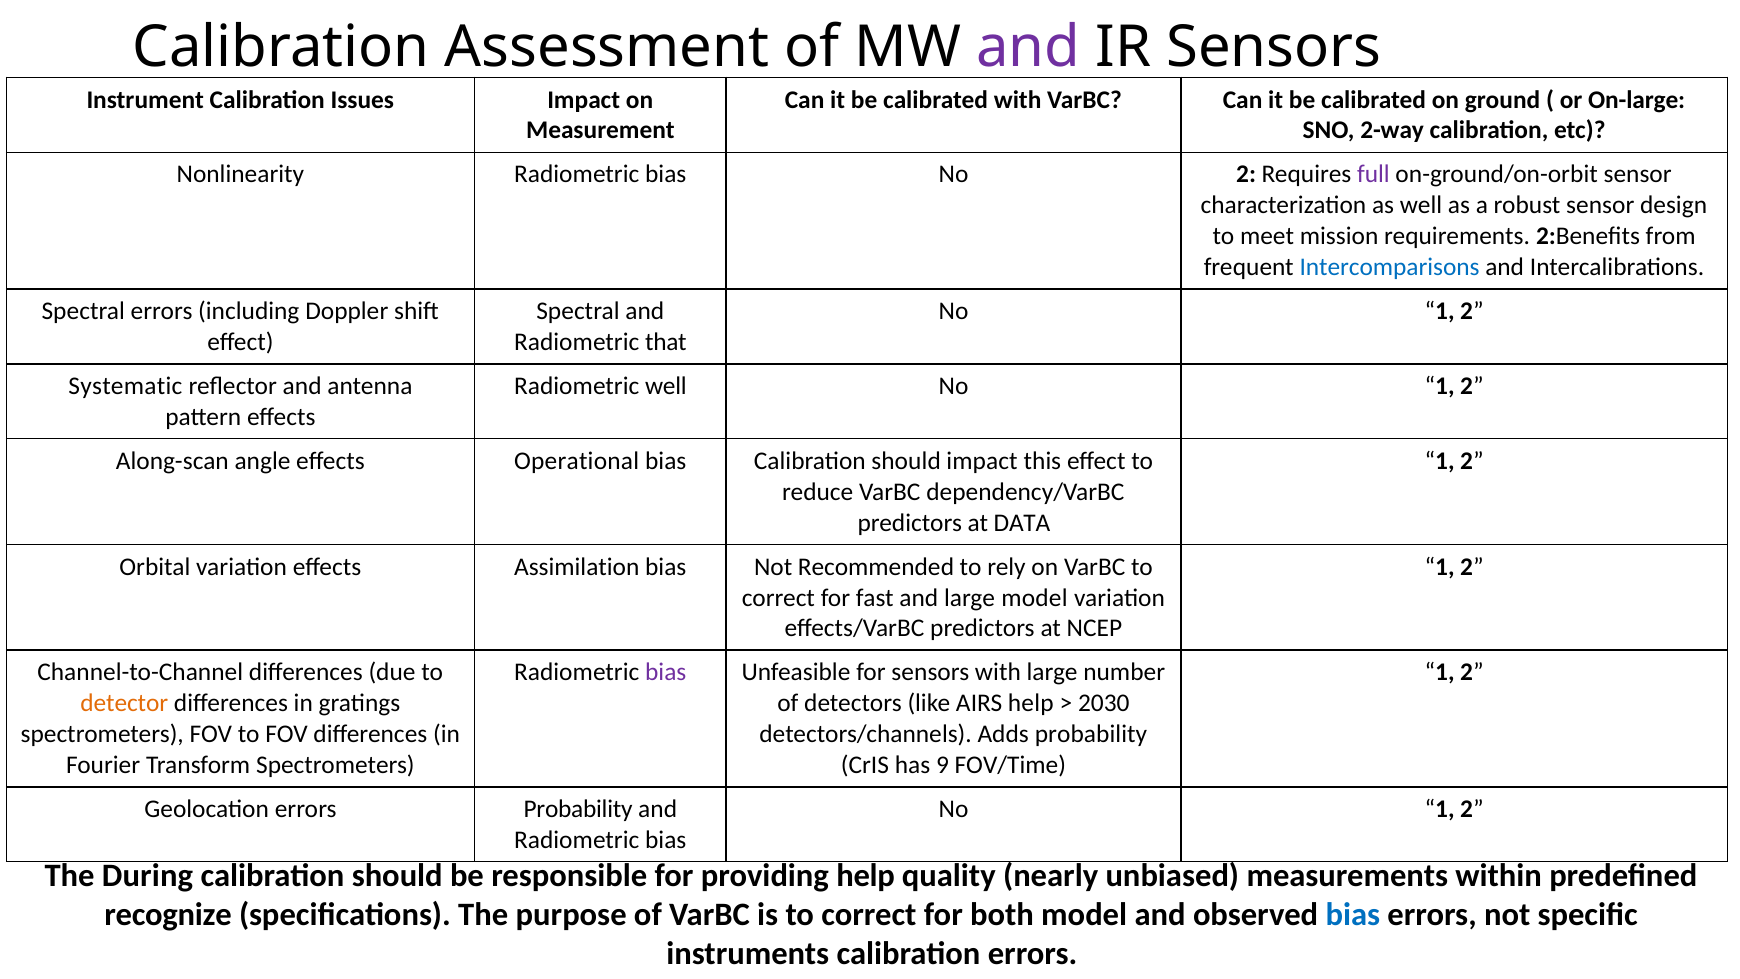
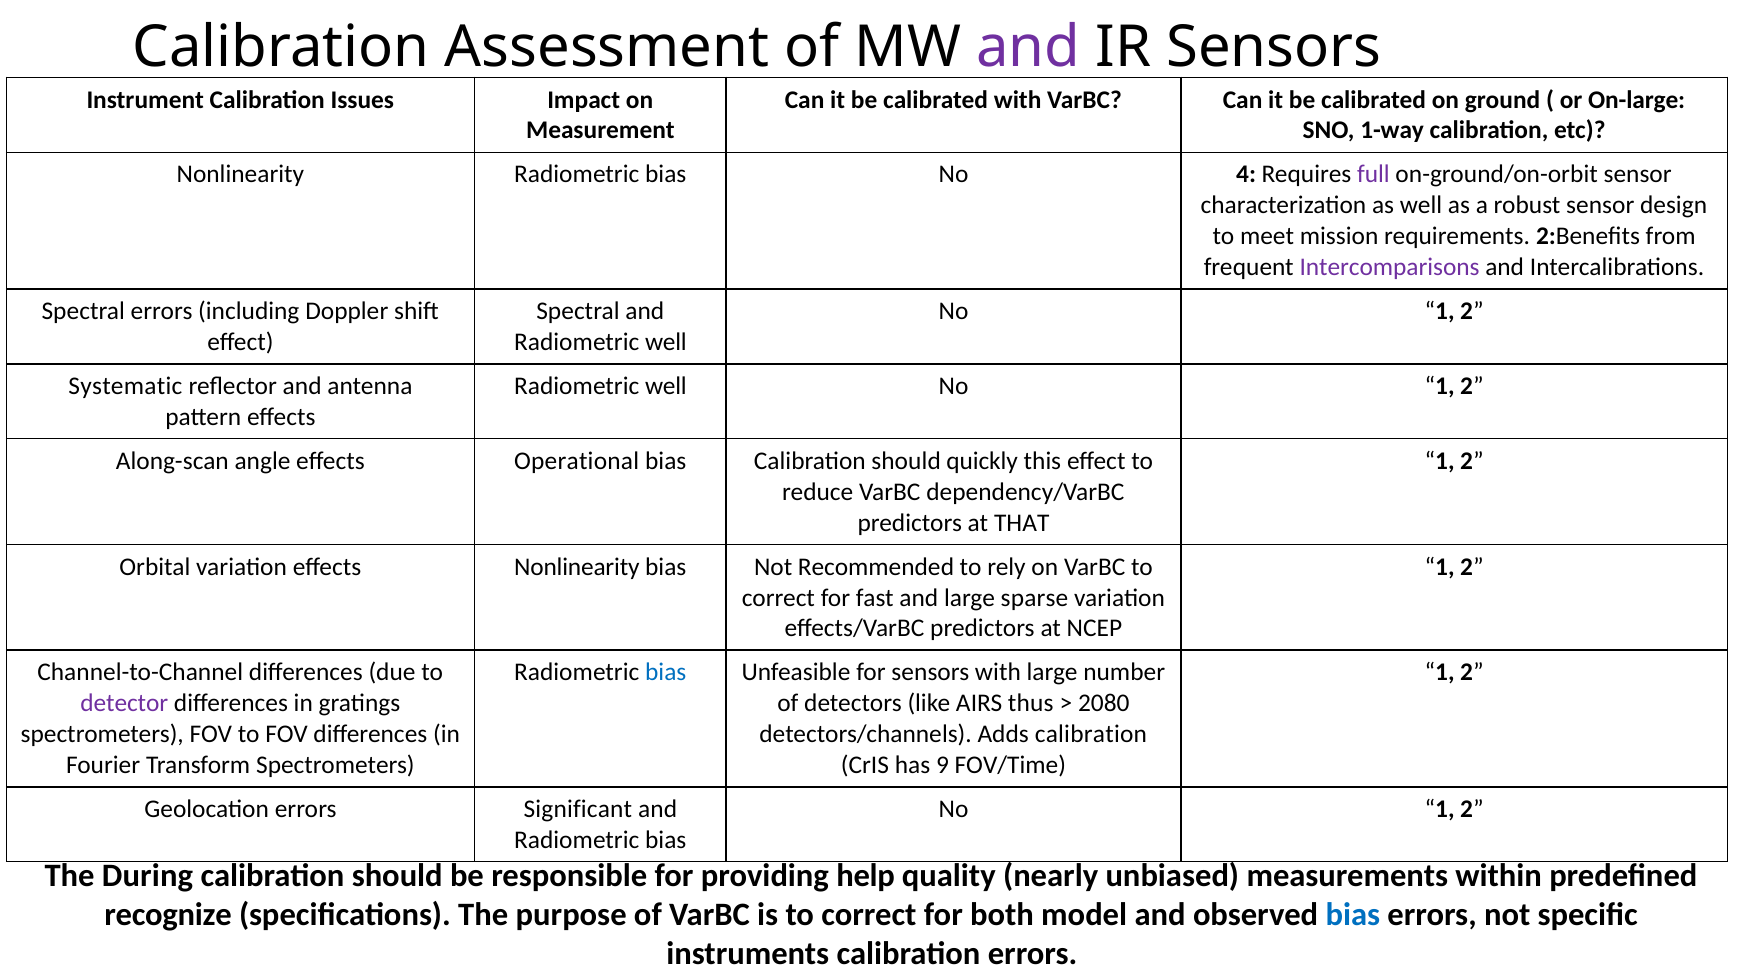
2-way: 2-way -> 1-way (1392, 131)
No 2: 2 -> 4 (1246, 175)
Intercomparisons colour: blue -> purple (1390, 267)
that: that -> well (666, 342)
should impact: impact -> quickly (982, 461)
DATA: DATA -> THAT (1022, 523)
effects Assimilation: Assimilation -> Nonlinearity (577, 567)
large model: model -> sparse (1035, 597)
bias colour: purple -> blue (666, 672)
detector colour: orange -> purple (124, 703)
AIRS help: help -> thus (1031, 703)
2030: 2030 -> 2080 (1104, 703)
Adds probability: probability -> calibration (1091, 734)
errors Probability: Probability -> Significant (578, 809)
